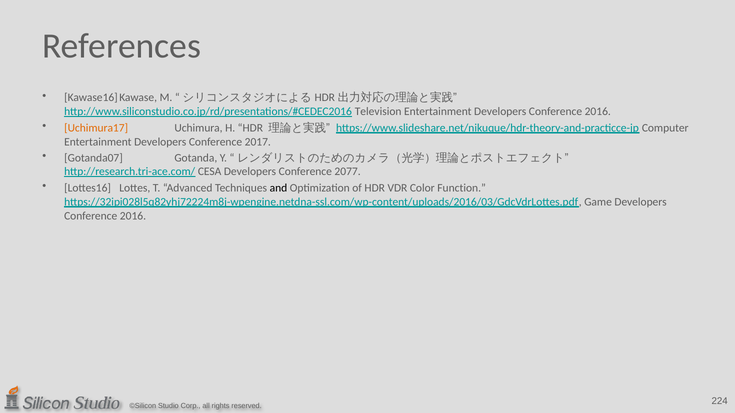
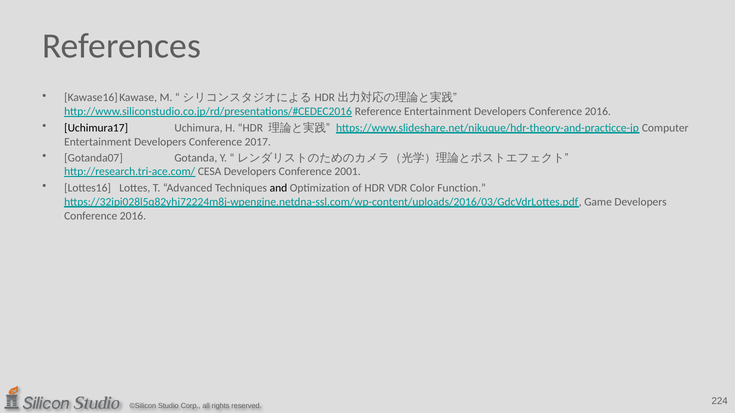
Television: Television -> Reference (378, 112)
Uchimura17 colour: orange -> black (96, 128)
2077: 2077 -> 2001 (348, 172)
